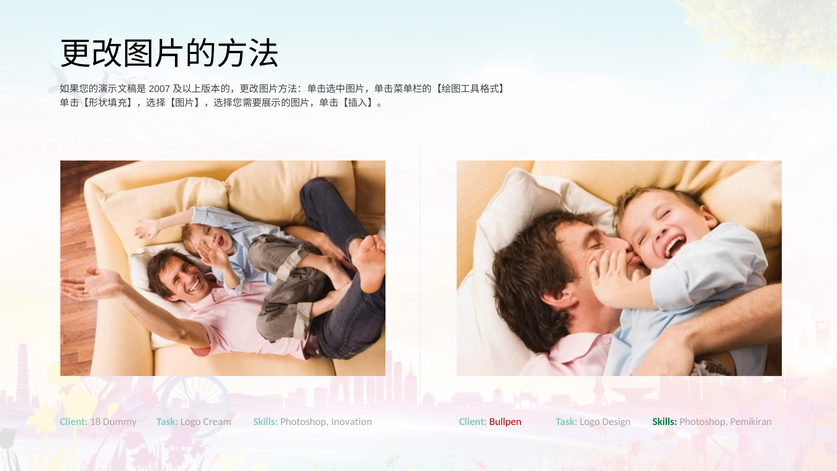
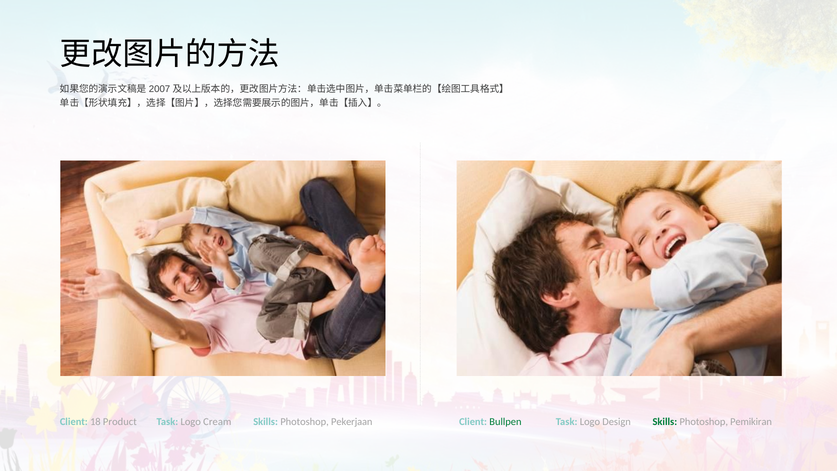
Dummy: Dummy -> Product (120, 422)
Inovation: Inovation -> Pekerjaan (352, 422)
Bullpen colour: red -> green (505, 422)
